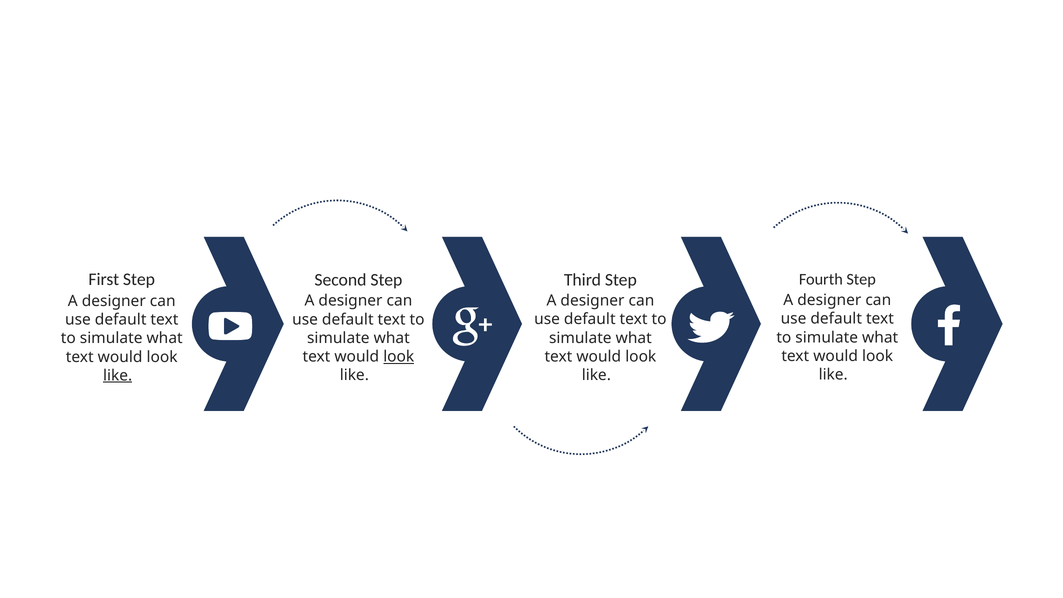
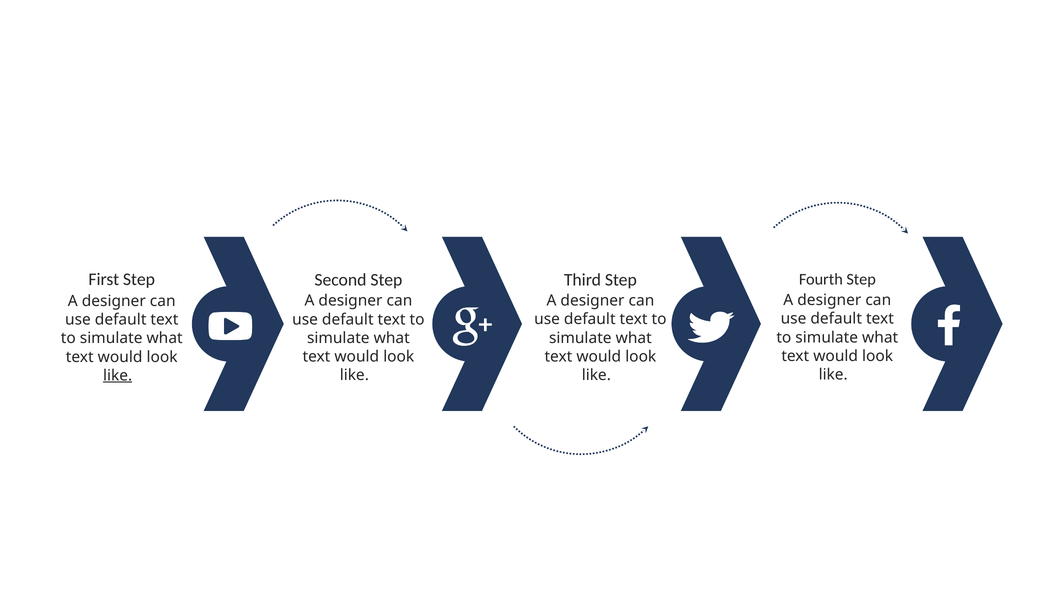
look underline: present -> none (399, 357)
